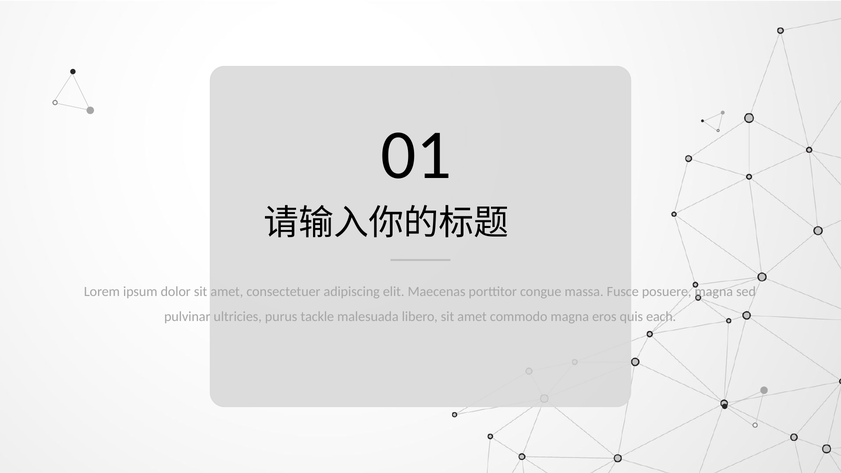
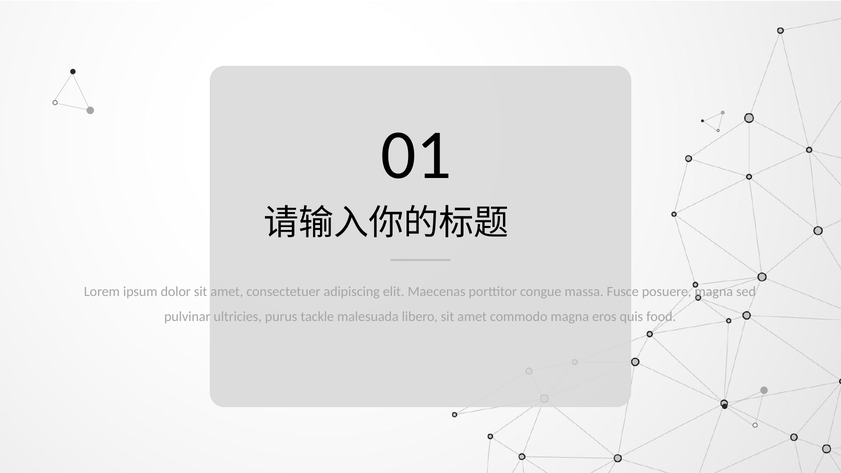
each: each -> food (661, 317)
